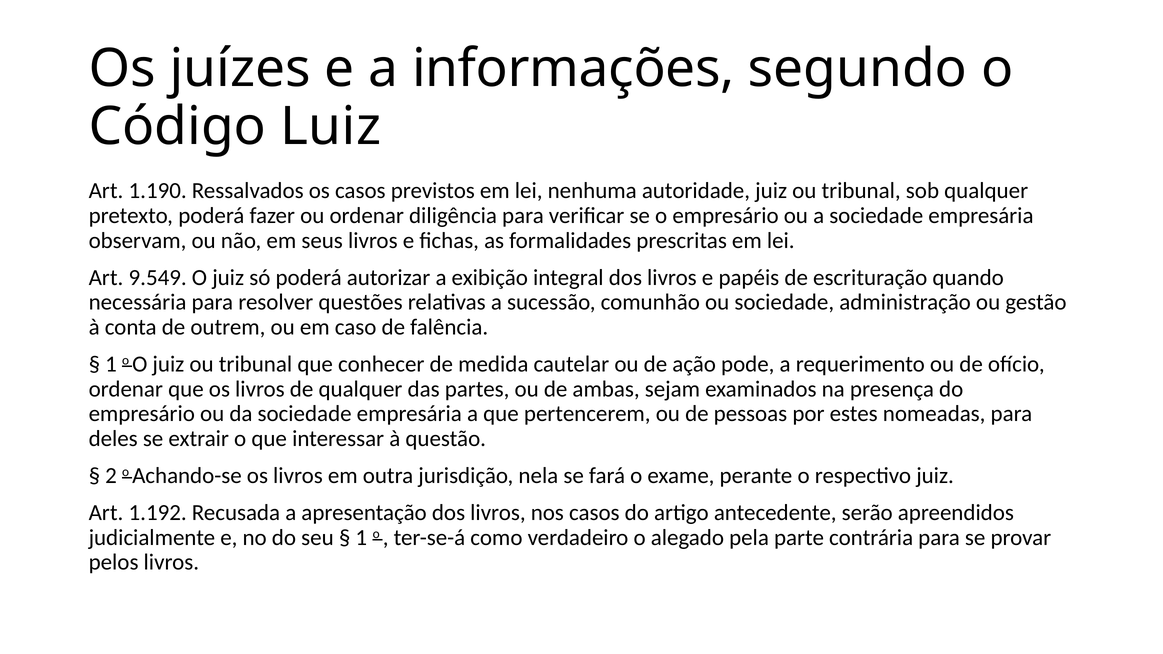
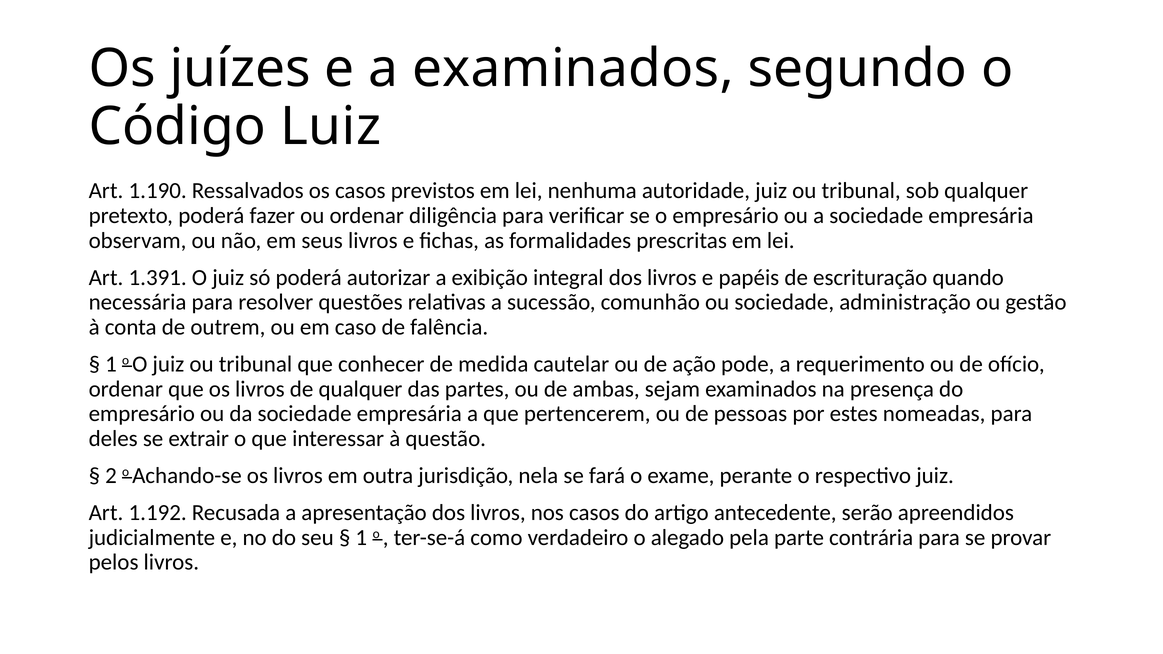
a informações: informações -> examinados (573, 69)
9.549: 9.549 -> 1.391 (158, 277)
